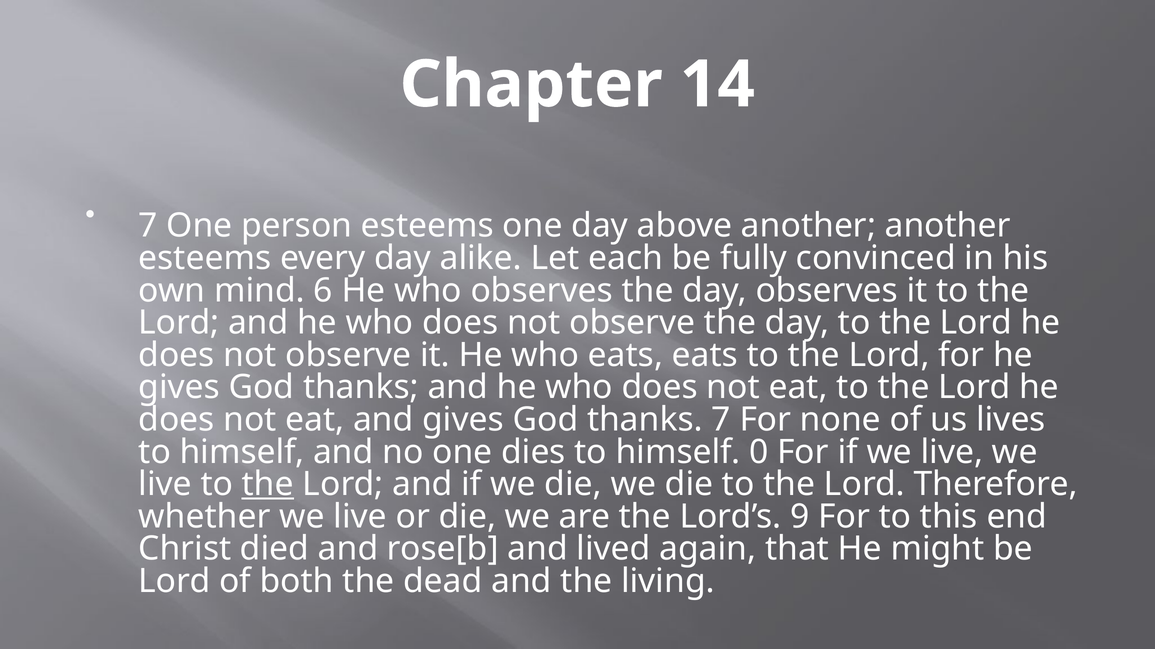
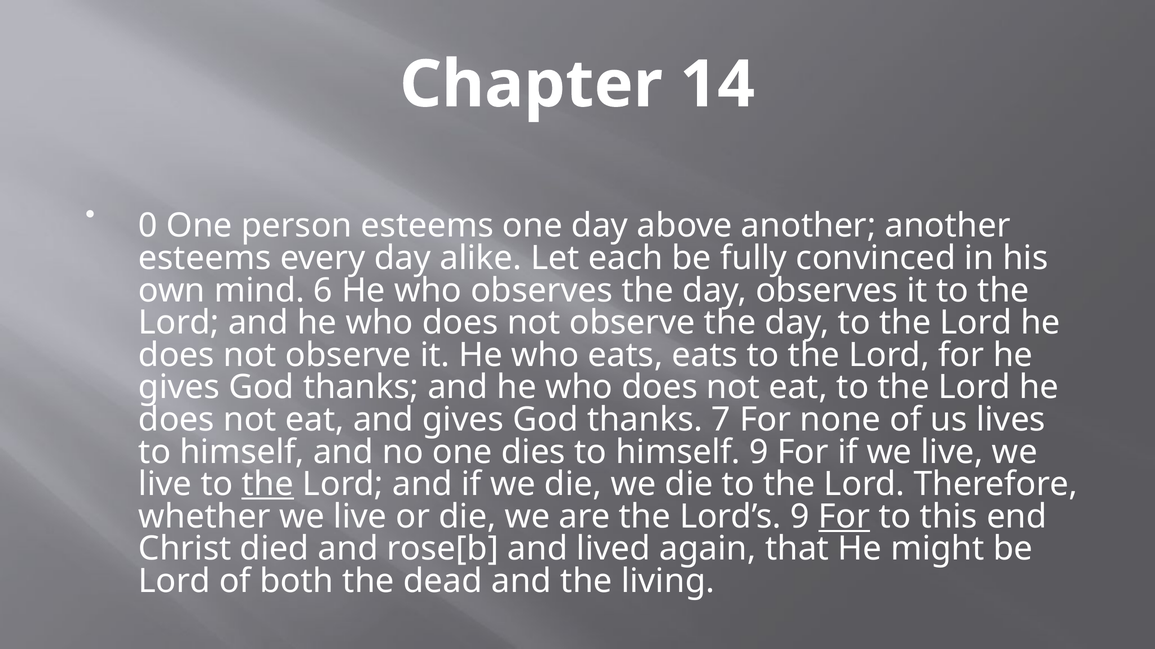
7: 7 -> 0 (148, 226)
himself 0: 0 -> 9 (759, 452)
For underline: none -> present (844, 517)
